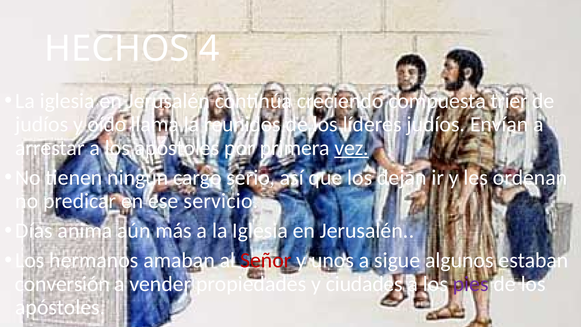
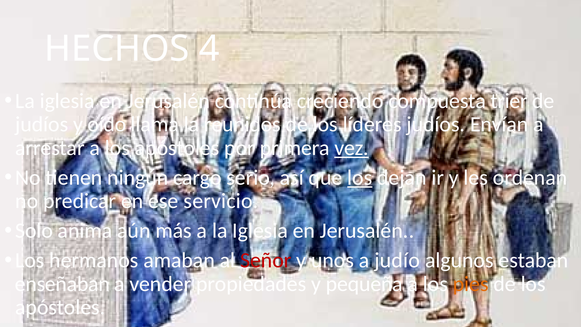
los underline: none -> present (360, 177)
Días: Días -> Solo (34, 231)
sigue: sigue -> judío (397, 260)
conversión: conversión -> enseñaban (62, 284)
ciudades: ciudades -> pequeña (364, 284)
pies colour: purple -> orange (471, 284)
